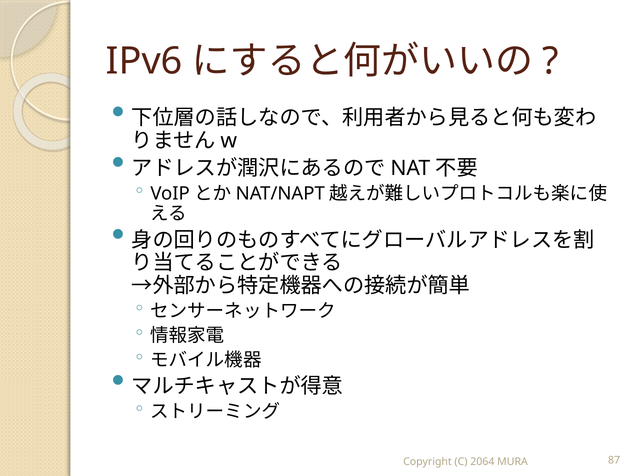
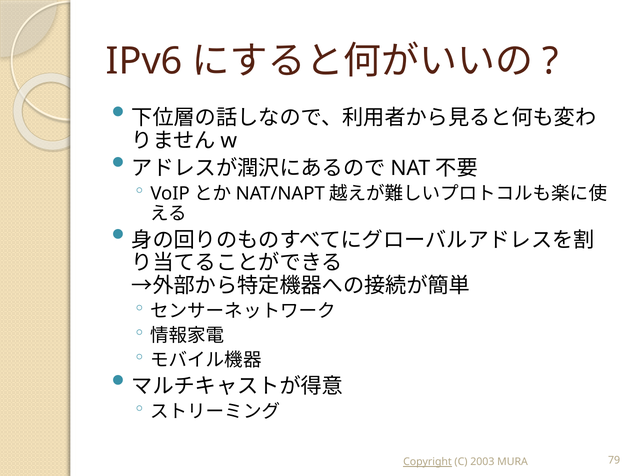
Copyright underline: none -> present (427, 462)
2064: 2064 -> 2003 (482, 462)
87: 87 -> 79 (614, 460)
